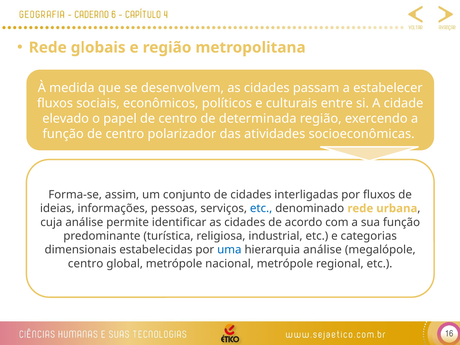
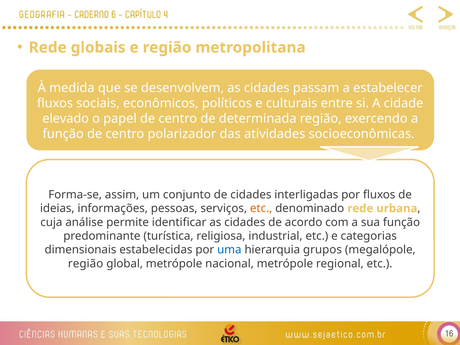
etc colour: blue -> orange (261, 208)
hierarquia análise: análise -> grupos (323, 250)
centro: centro -> região (86, 264)
